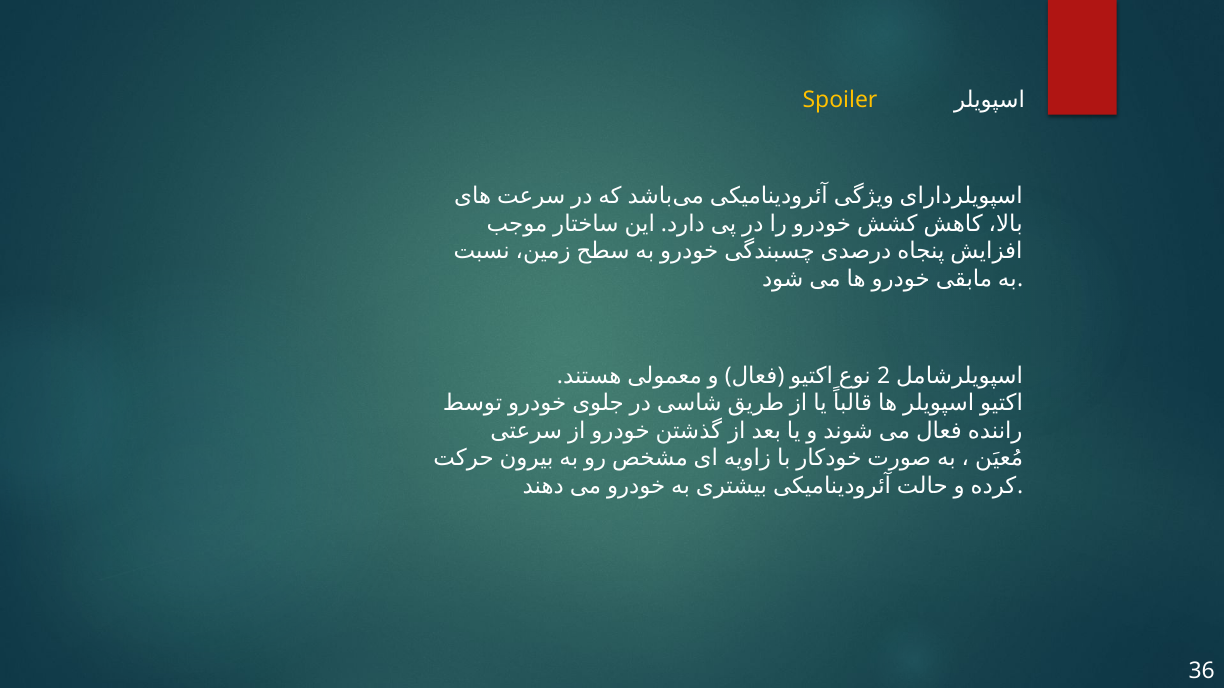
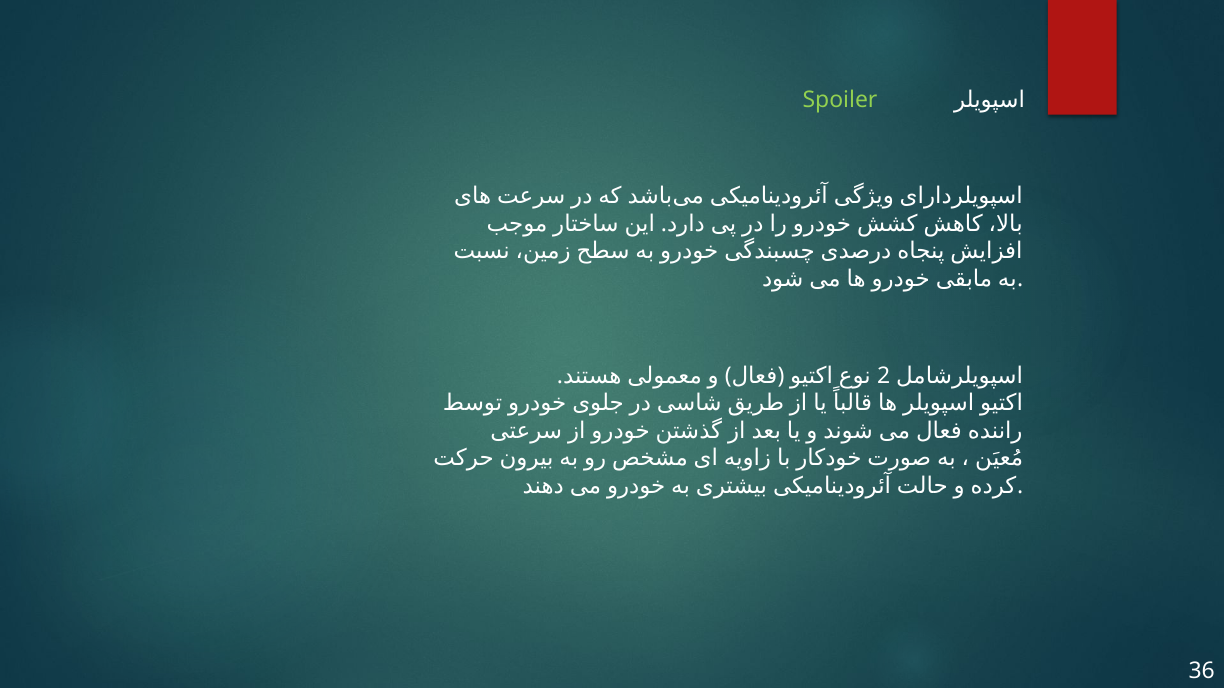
Spoiler colour: yellow -> light green (840, 100)
